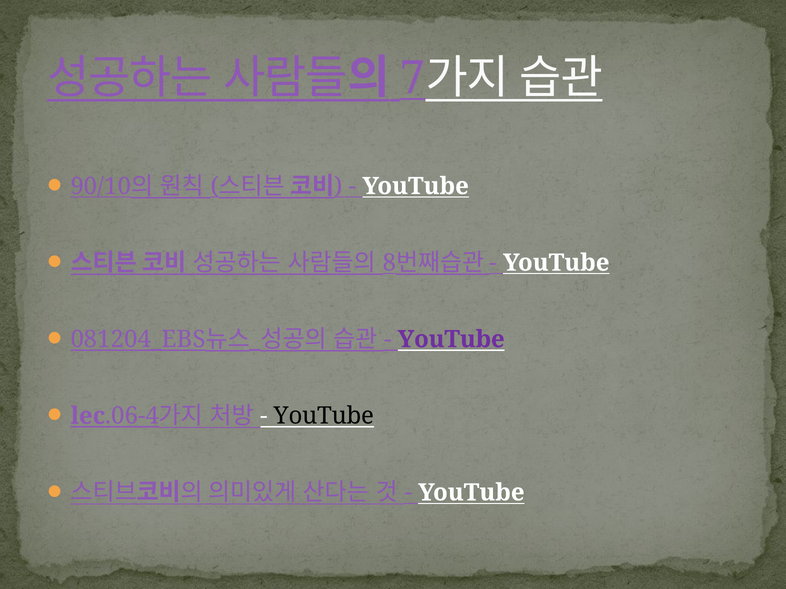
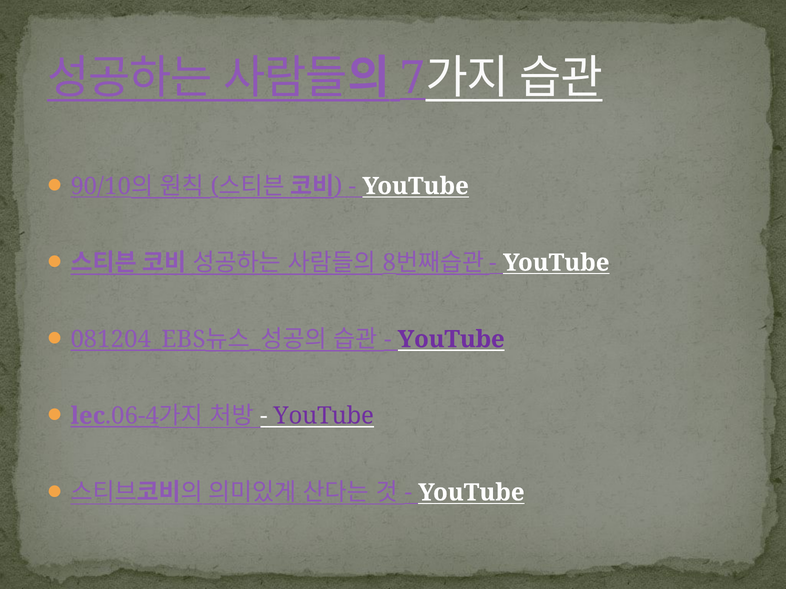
YouTube colour: black -> purple (324, 416)
